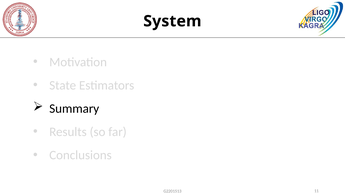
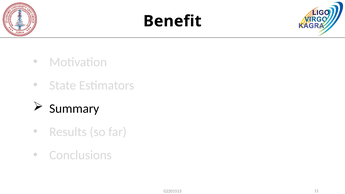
System: System -> Benefit (172, 21)
